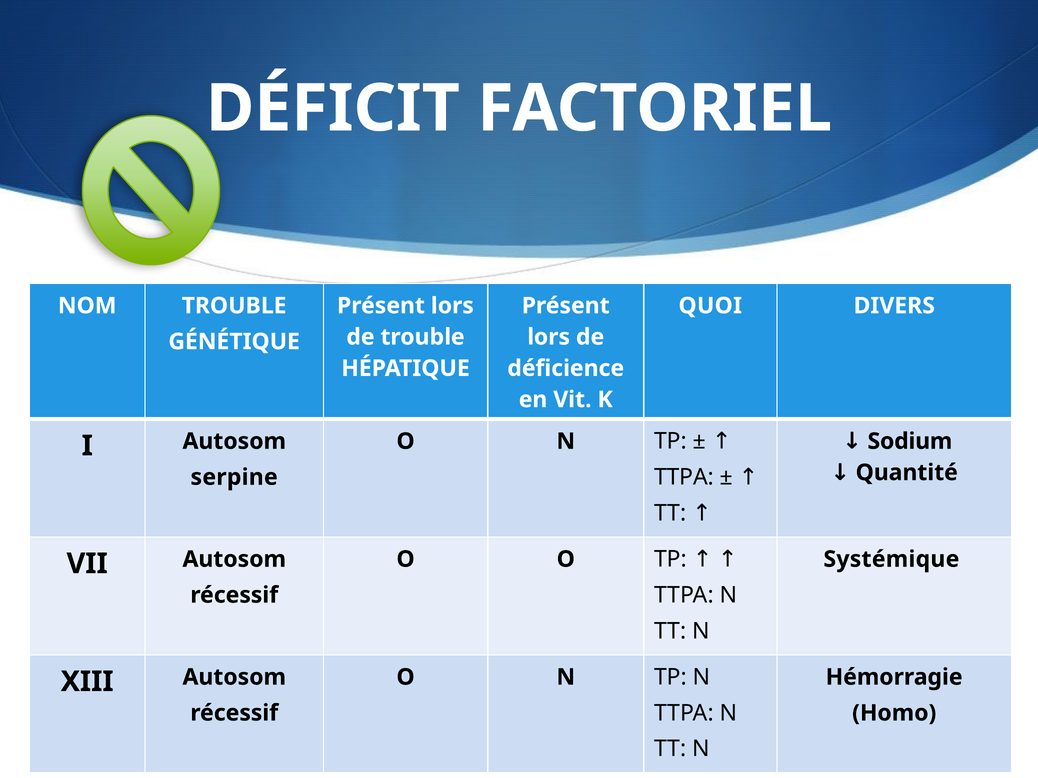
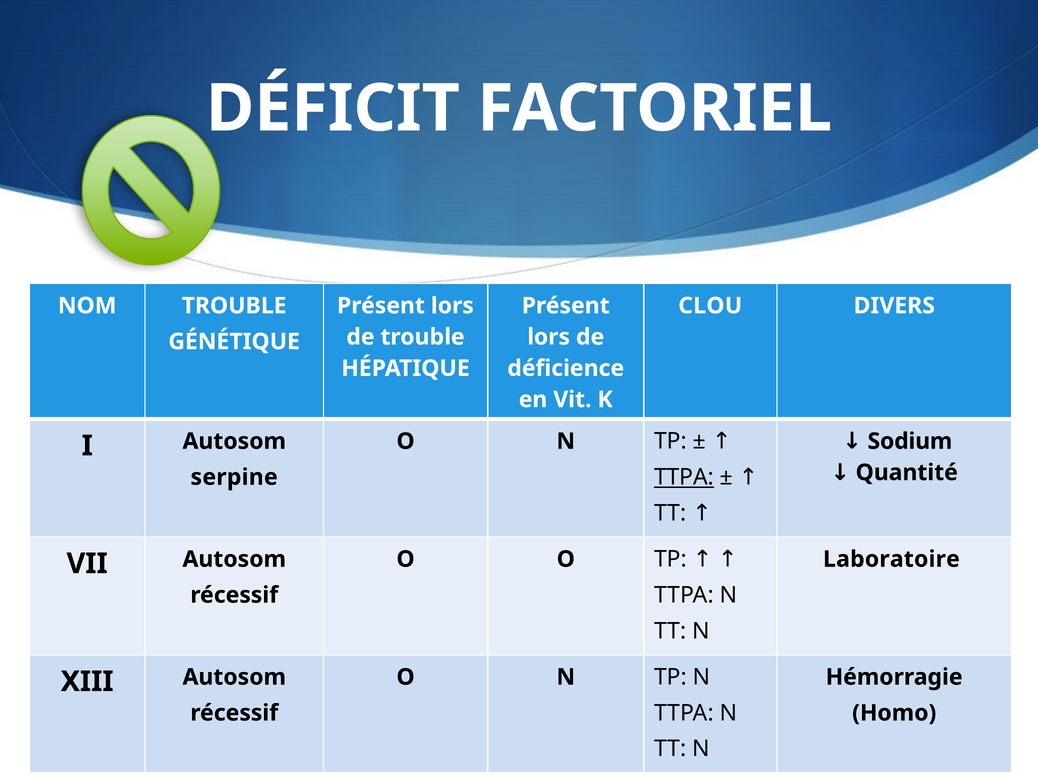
QUOI: QUOI -> CLOU (710, 306)
TTPA underline: none -> present (684, 477)
Systémique: Systémique -> Laboratoire (891, 560)
